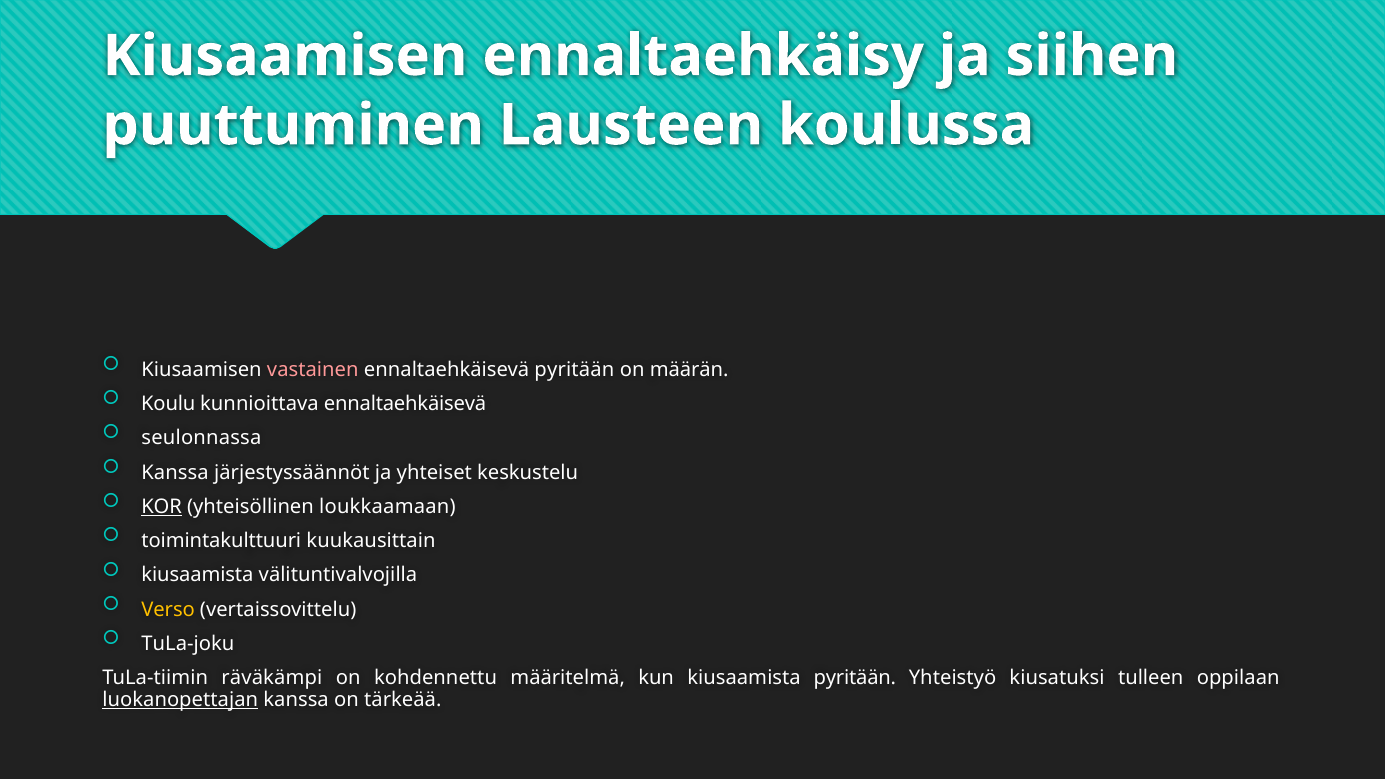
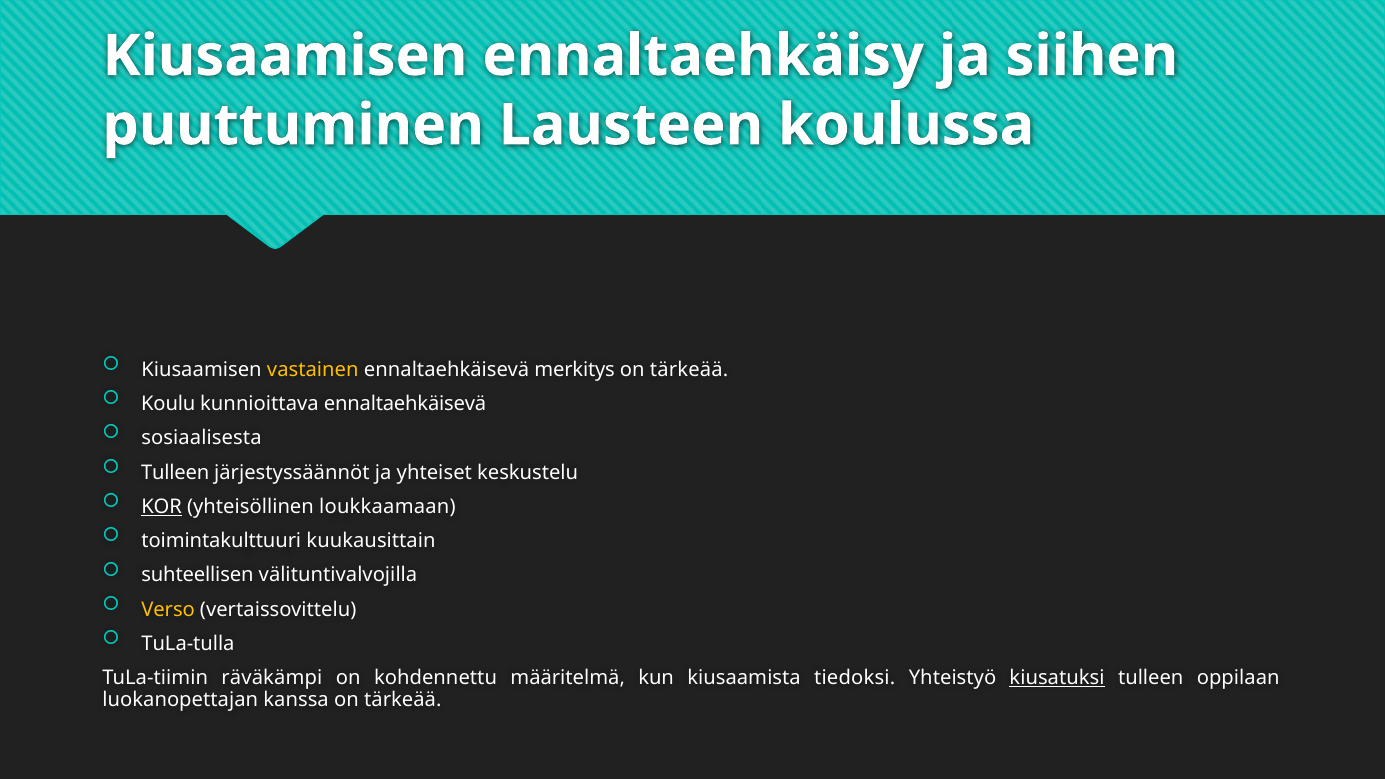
vastainen colour: pink -> yellow (313, 370)
ennaltaehkäisevä pyritään: pyritään -> merkitys (575, 370)
määrän: määrän -> tärkeää (689, 370)
seulonnassa: seulonnassa -> sosiaalisesta (201, 438)
Kanssa: Kanssa -> Tulleen (175, 473)
kiusaamista: kiusaamista -> suhteellisen (197, 575)
TuLa-joku: TuLa-joku -> TuLa-tulla (188, 644)
kiusaamista pyritään: pyritään -> tiedoksi (855, 678)
kiusatuksi underline: none -> present (1057, 678)
luokanopettajan underline: present -> none (180, 700)
